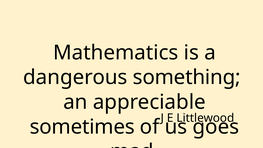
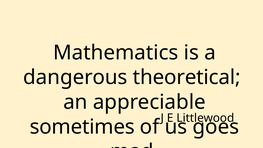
something: something -> theoretical (187, 77)
